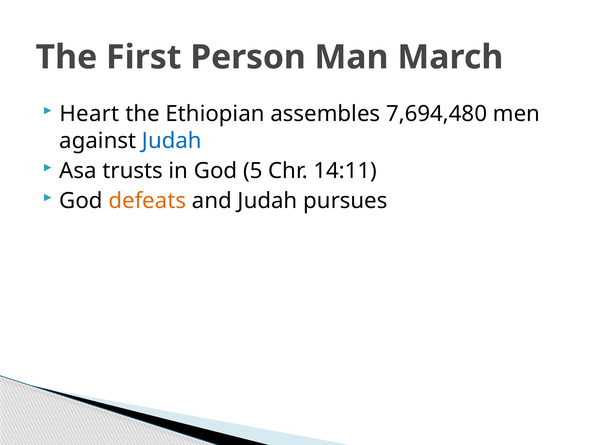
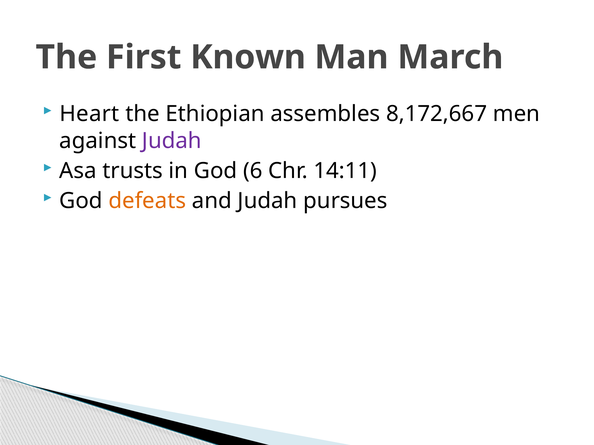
Person: Person -> Known (248, 57)
7,694,480: 7,694,480 -> 8,172,667 (437, 114)
Judah colour: blue -> purple (172, 141)
5: 5 -> 6 (253, 171)
